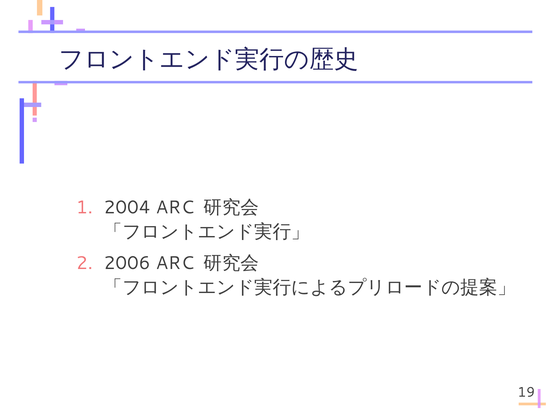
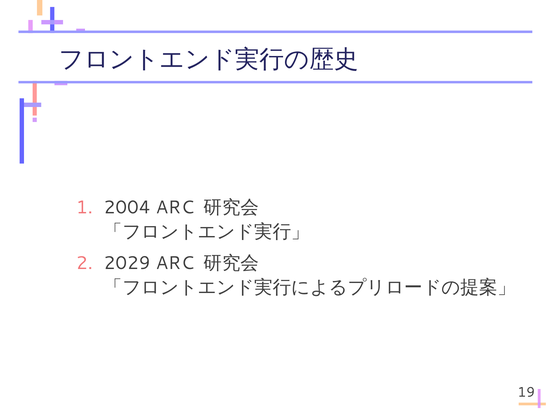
2006: 2006 -> 2029 (127, 263)
